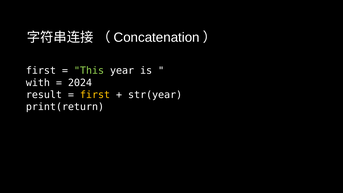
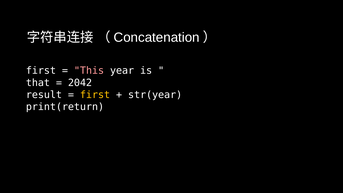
This colour: light green -> pink (89, 71)
with: with -> that (38, 83)
2024: 2024 -> 2042 (80, 83)
